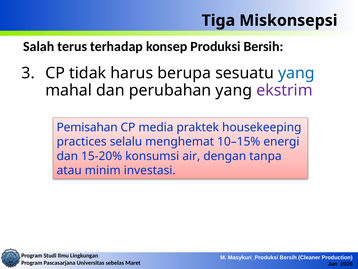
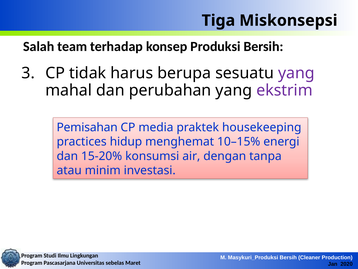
terus: terus -> team (72, 47)
yang colour: blue -> purple (296, 73)
selalu: selalu -> hidup (126, 142)
